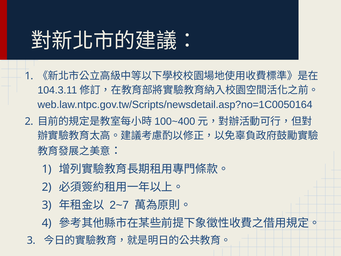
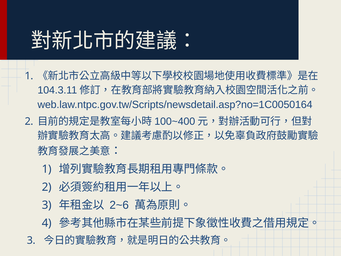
2~7: 2~7 -> 2~6 (119, 205)
